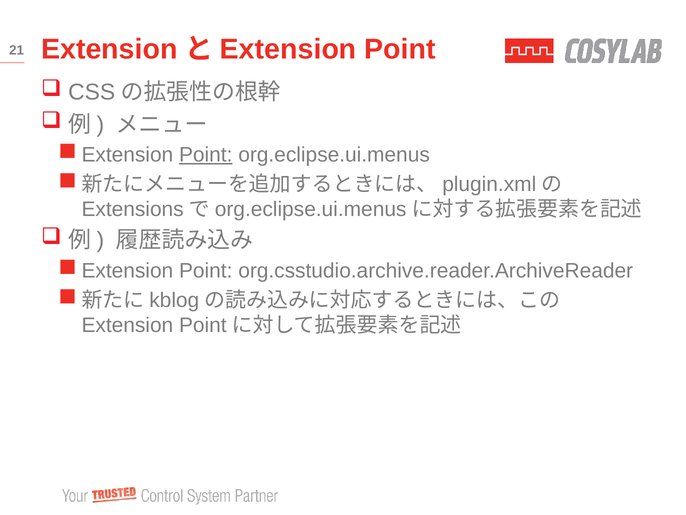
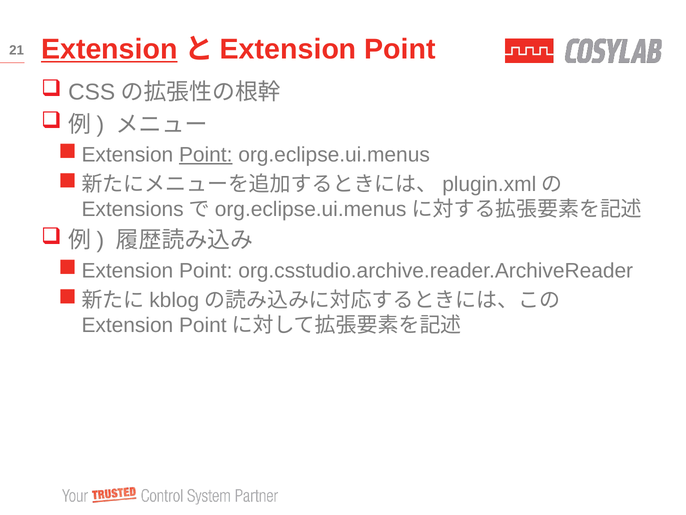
Extension underline: none -> present (109, 50)
